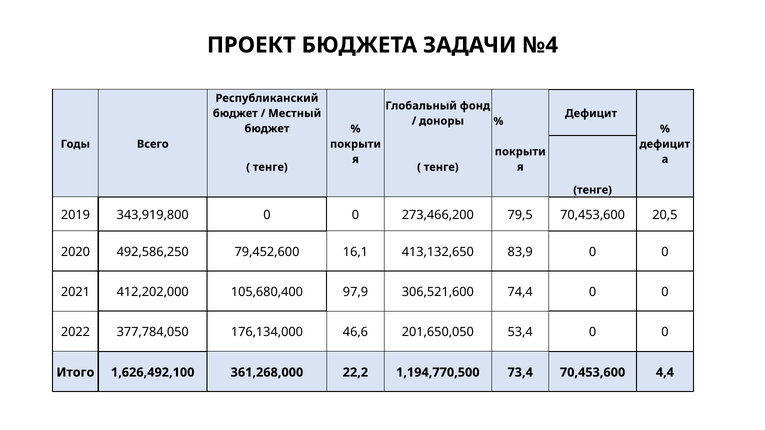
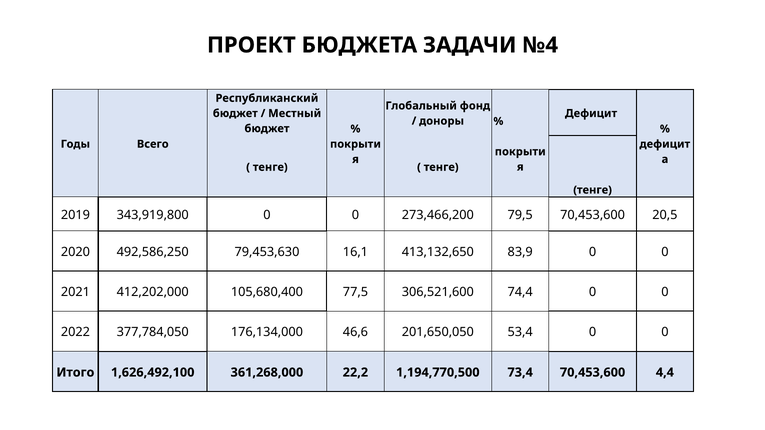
79,452,600: 79,452,600 -> 79,453,630 (267, 252)
97,9: 97,9 -> 77,5 (355, 292)
